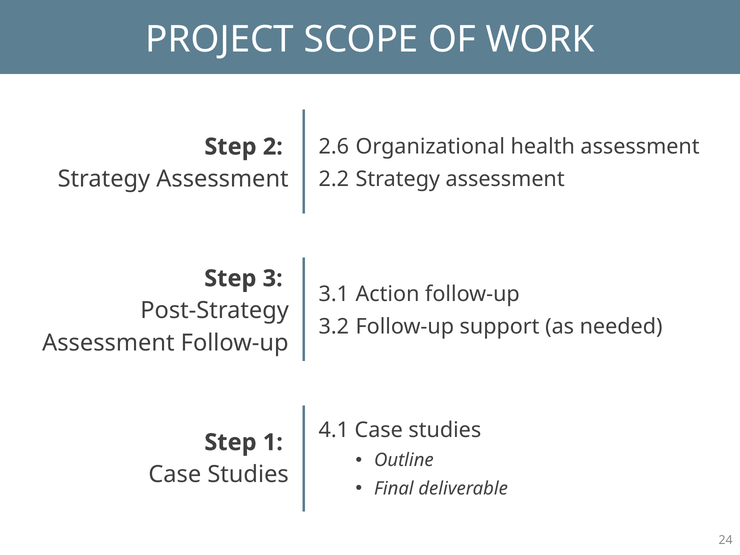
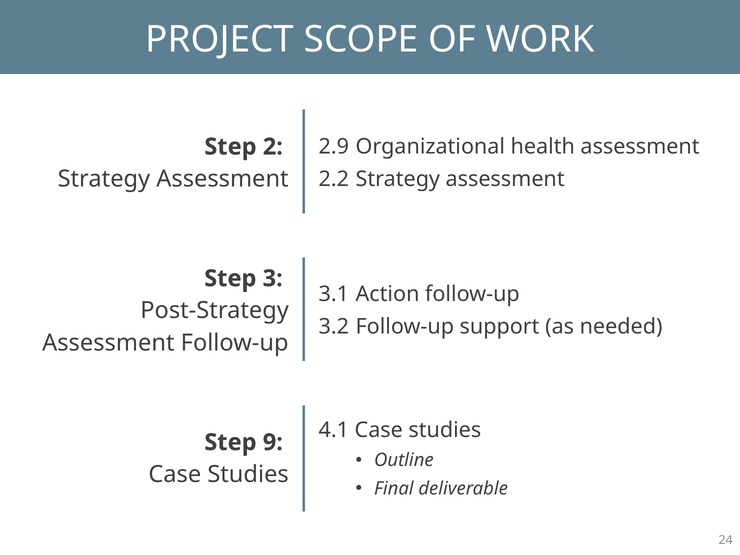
2.6: 2.6 -> 2.9 (334, 146)
1: 1 -> 9 (273, 442)
